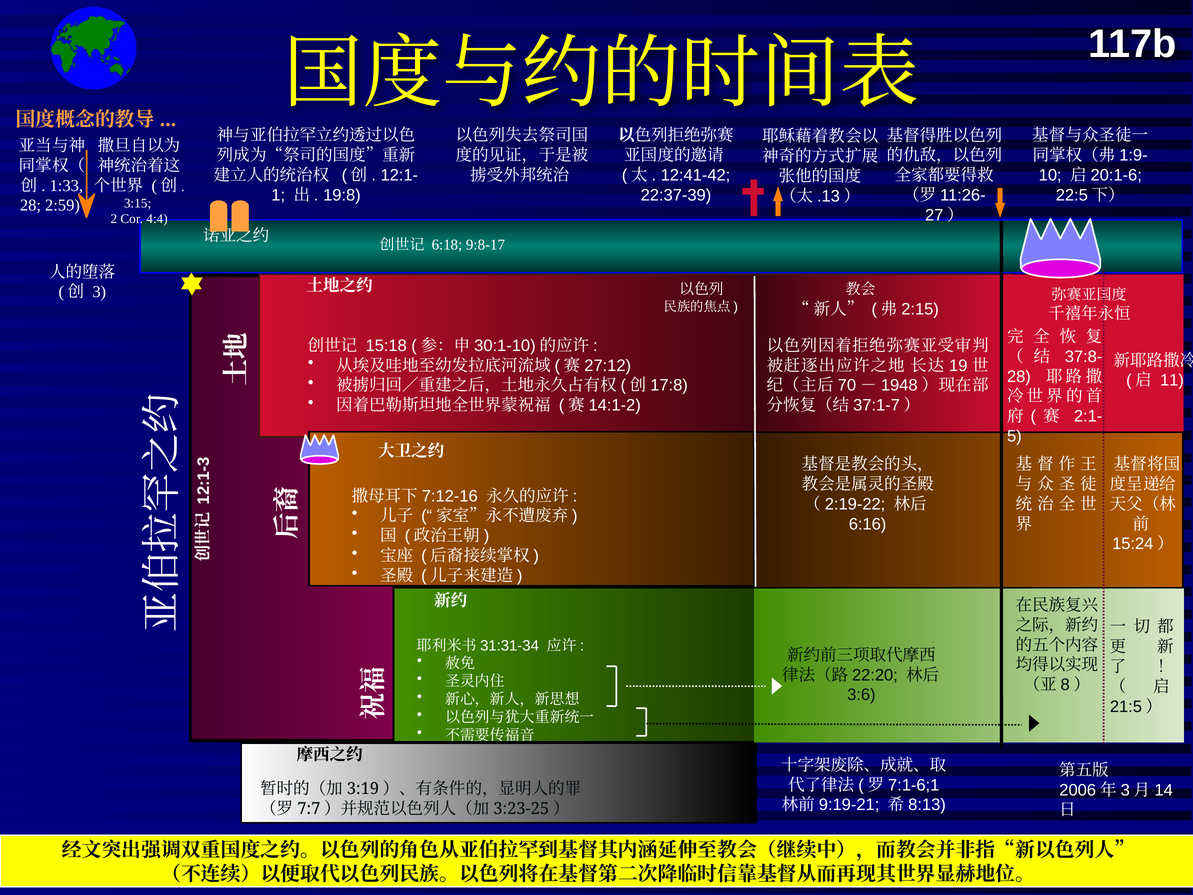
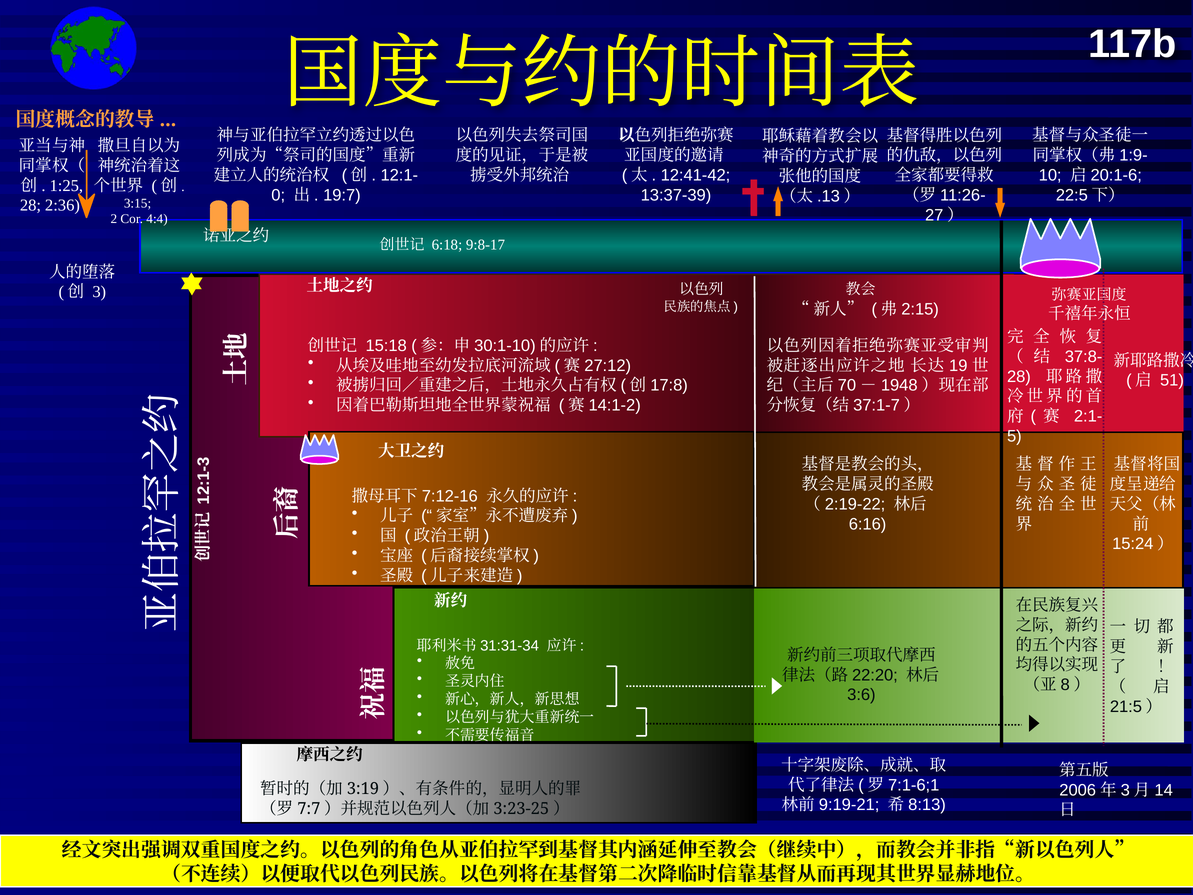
1:33: 1:33 -> 1:25 (66, 186)
1: 1 -> 0 (278, 195)
19:8: 19:8 -> 19:7 (342, 195)
22:37-39: 22:37-39 -> 13:37-39 (676, 195)
2:59: 2:59 -> 2:36 (62, 205)
11: 11 -> 51 (1172, 380)
